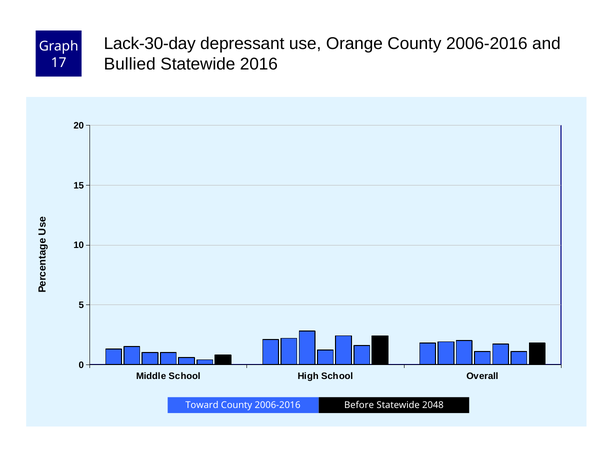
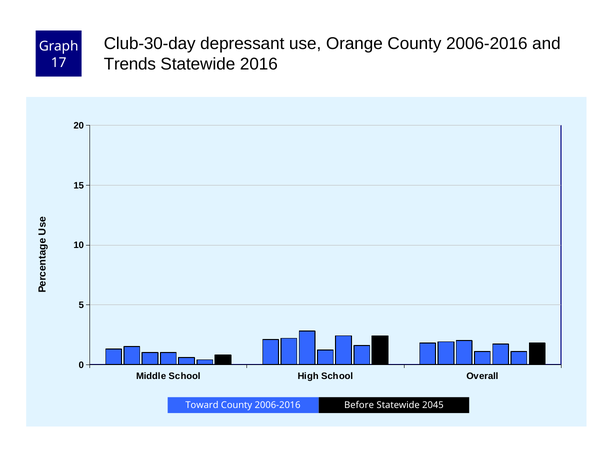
Lack-30-day: Lack-30-day -> Club-30-day (150, 44)
Bullied: Bullied -> Trends (130, 64)
2048: 2048 -> 2045 (433, 405)
